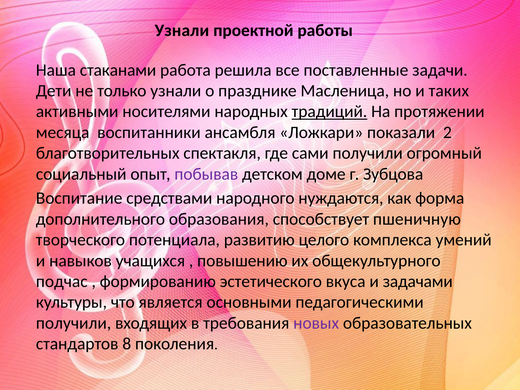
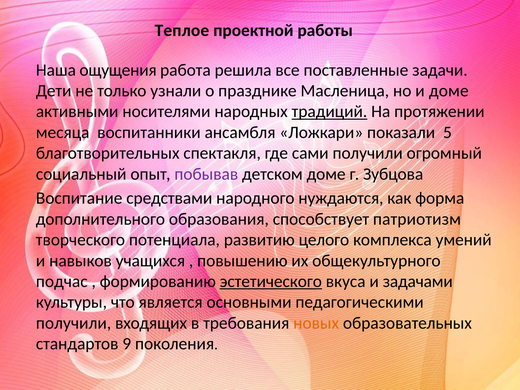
Узнали: Узнали -> Теплое (182, 30)
стаканами: стаканами -> ощущения (118, 70)
и таких: таких -> доме (449, 91)
2: 2 -> 5 (447, 132)
пшеничную: пшеничную -> патриотизм (417, 219)
эстетического underline: none -> present (271, 281)
новых colour: purple -> orange (316, 323)
8: 8 -> 9 (127, 344)
